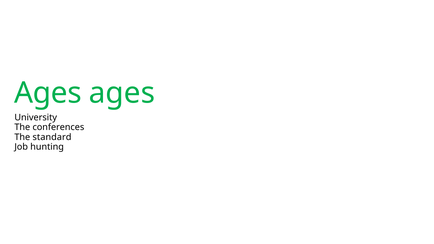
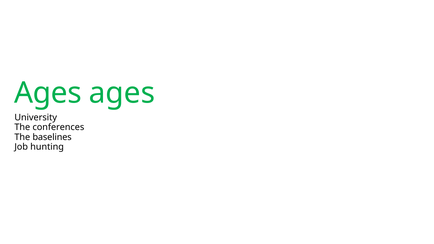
standard: standard -> baselines (52, 137)
